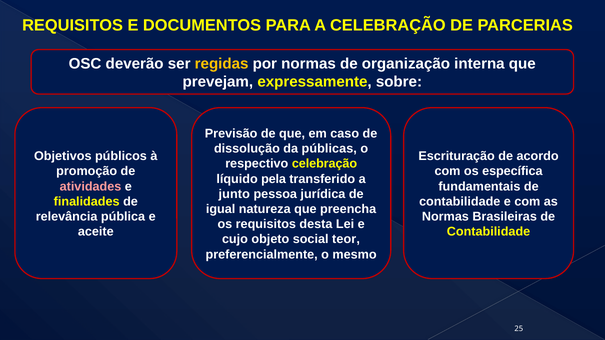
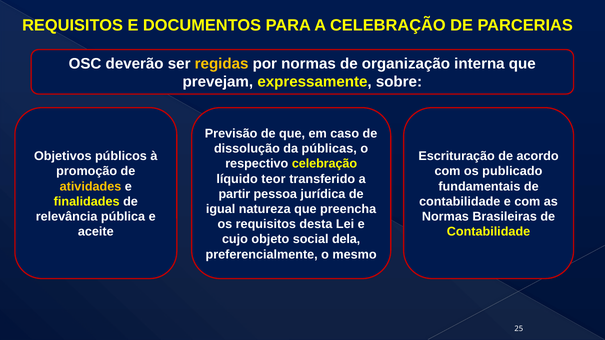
específica: específica -> publicado (512, 171)
pela: pela -> teor (273, 179)
atividades colour: pink -> yellow (90, 187)
junto: junto -> partir (234, 194)
teor: teor -> dela (346, 240)
